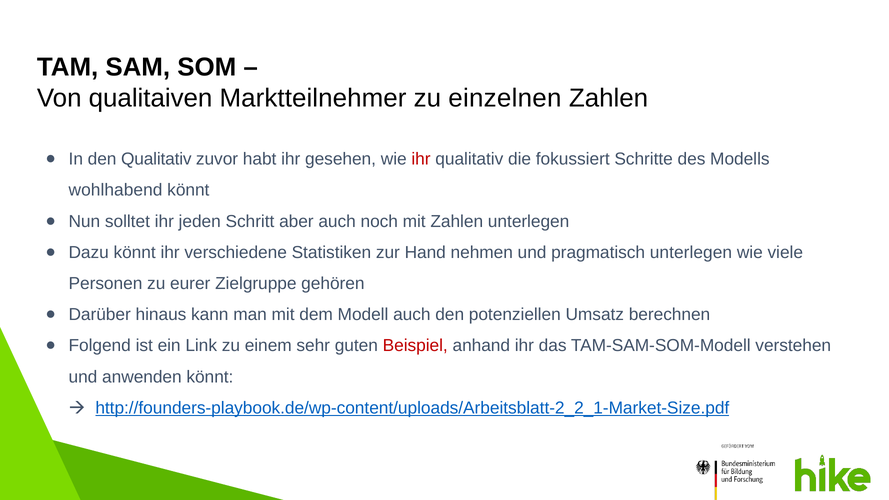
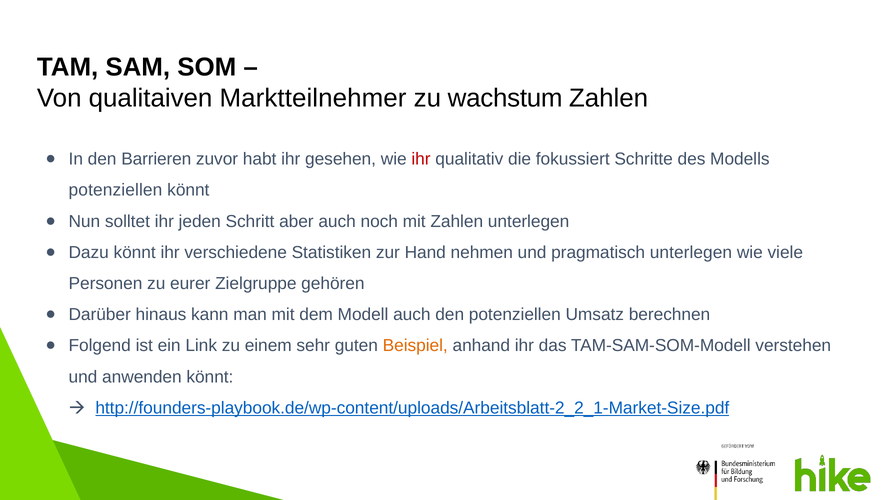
einzelnen: einzelnen -> wachstum (505, 98)
den Qualitativ: Qualitativ -> Barrieren (156, 159)
wohlhabend: wohlhabend -> potenziellen (115, 190)
Beispiel colour: red -> orange (415, 346)
